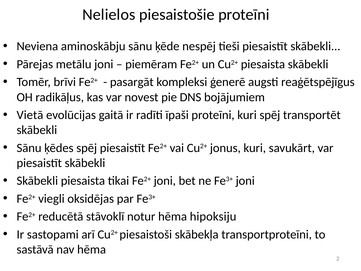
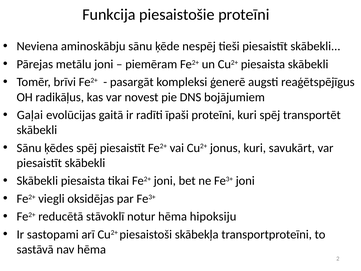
Nelielos: Nelielos -> Funkcija (109, 15)
Vietā: Vietā -> Gaļai (30, 115)
